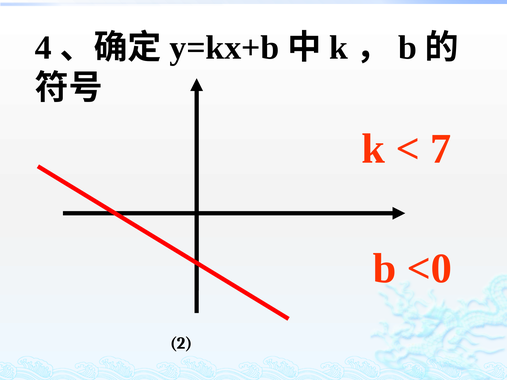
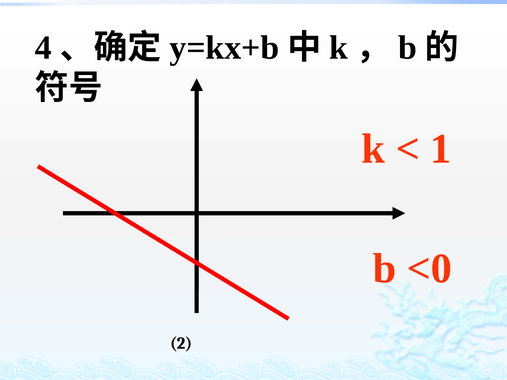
7: 7 -> 1 (441, 149)
